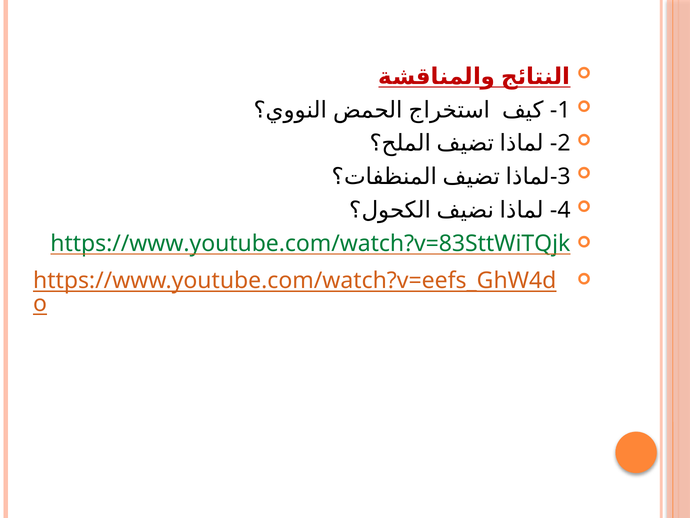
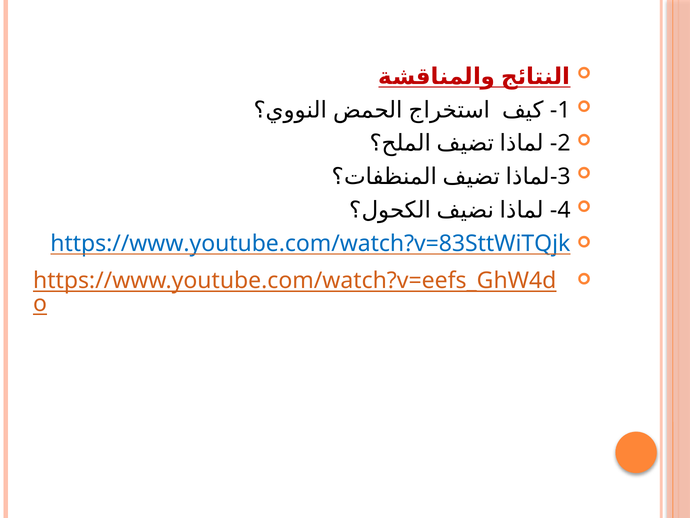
https://www.youtube.com/watch?v=83SttWiTQjk colour: green -> blue (310, 243)
